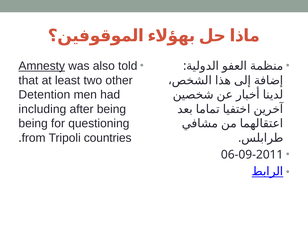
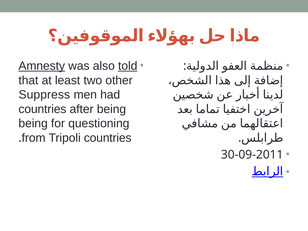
told underline: none -> present (128, 66)
Detention: Detention -> Suppress (44, 95)
including: including -> countries (42, 109)
06-09-2011: 06-09-2011 -> 30-09-2011 (252, 155)
